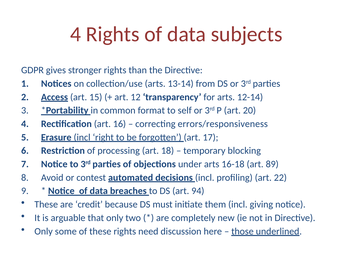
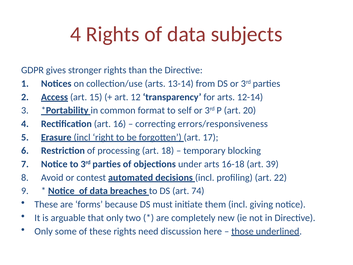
89: 89 -> 39 (272, 164)
94: 94 -> 74 (198, 191)
credit: credit -> forms (89, 204)
